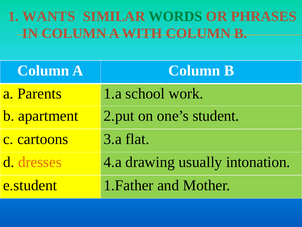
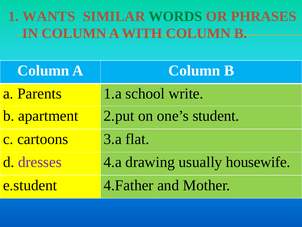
work: work -> write (186, 93)
dresses colour: orange -> purple (40, 162)
intonation: intonation -> housewife (258, 162)
1.Father: 1.Father -> 4.Father (129, 185)
